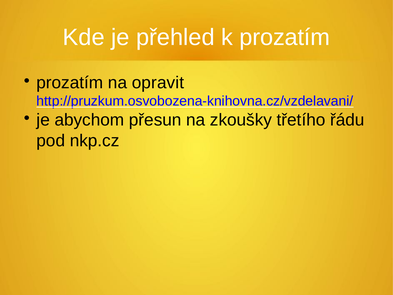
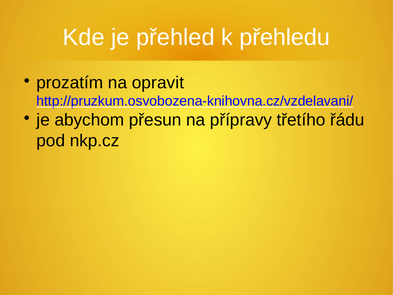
k prozatím: prozatím -> přehledu (285, 37)
zkoušky: zkoušky -> přípravy (241, 120)
